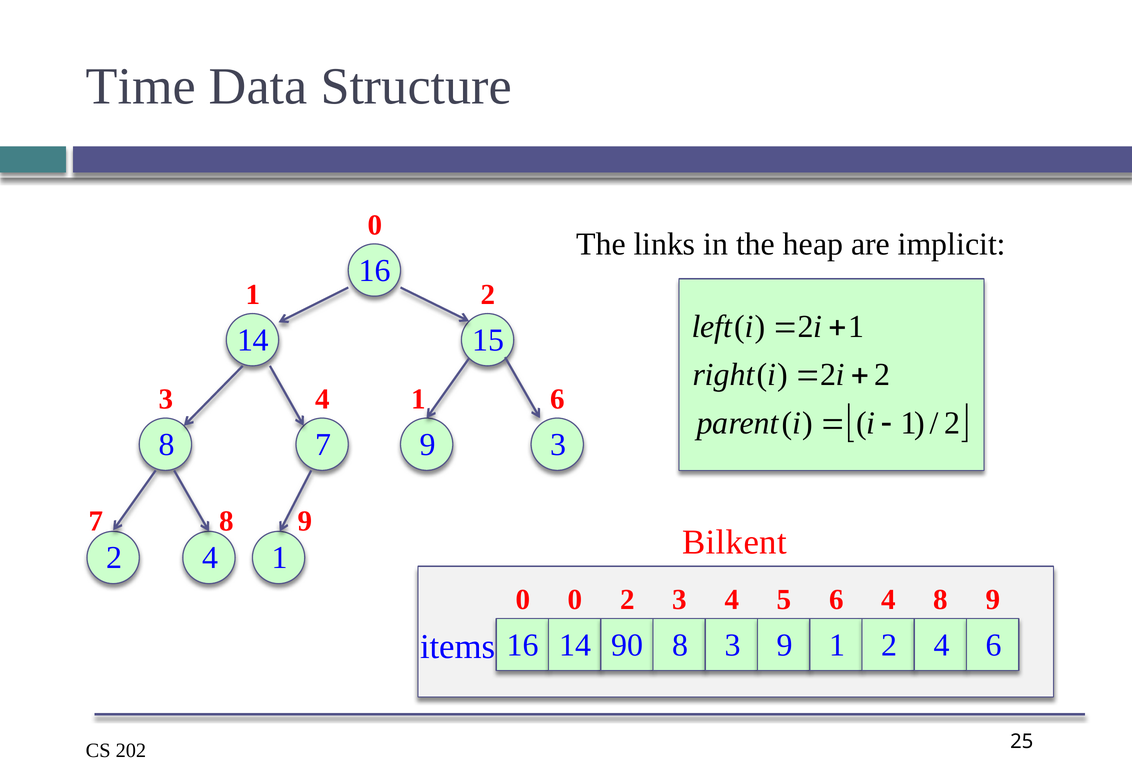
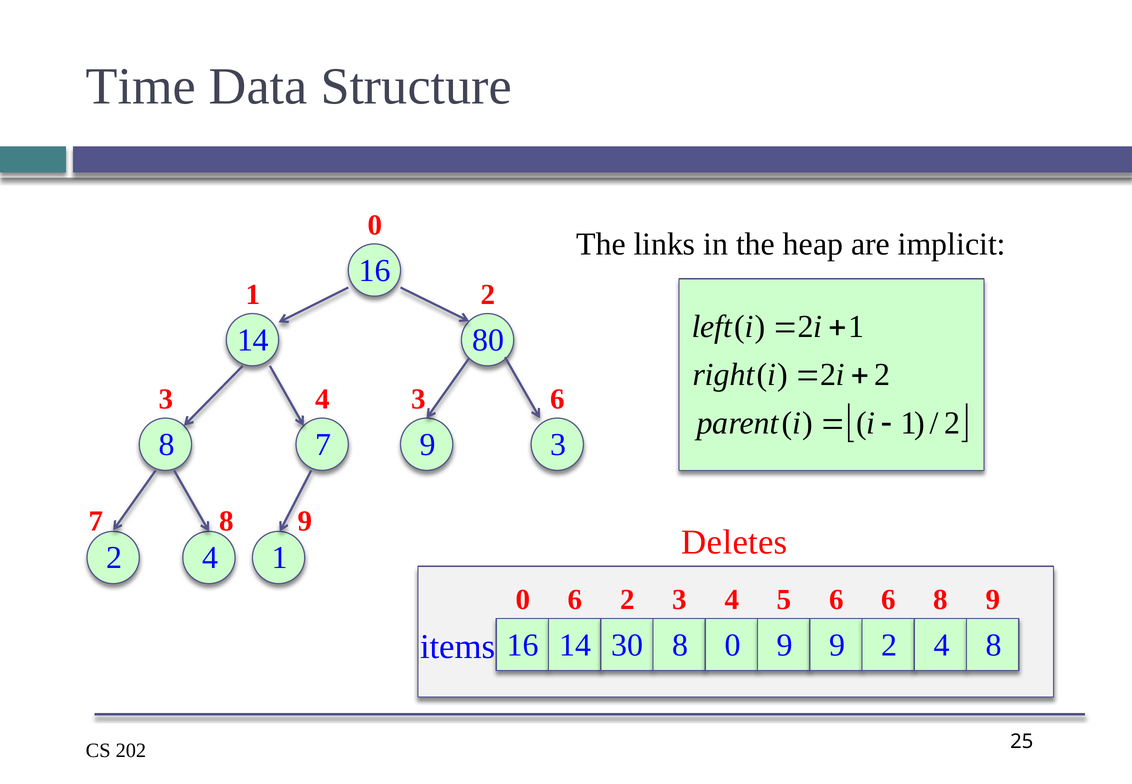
15: 15 -> 80 (488, 340)
1: 1 -> 3 (418, 399)
Bilkent: Bilkent -> Deletes (734, 542)
0 0: 0 -> 6 (575, 599)
6 4: 4 -> 6 (889, 599)
90: 90 -> 30 (627, 645)
8 3: 3 -> 0 (733, 645)
9 1: 1 -> 9 (837, 645)
4 6: 6 -> 8 (994, 645)
